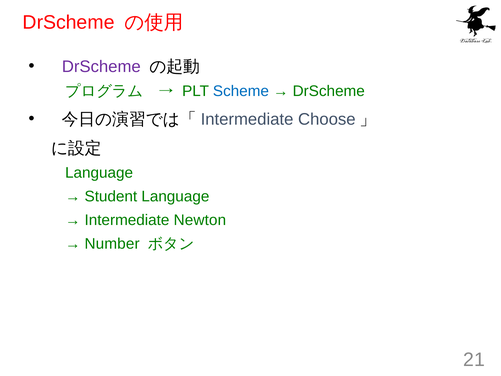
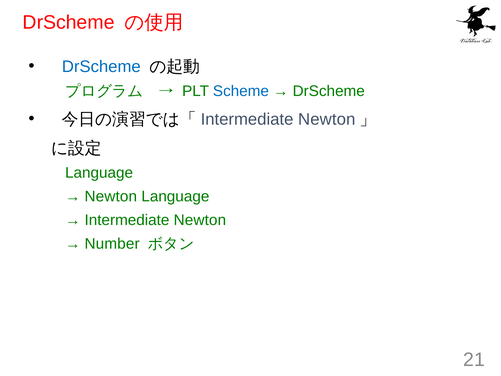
DrScheme colour: purple -> blue (101, 67)
Choose: Choose -> Newton (327, 119)
Student: Student -> Newton (111, 196)
